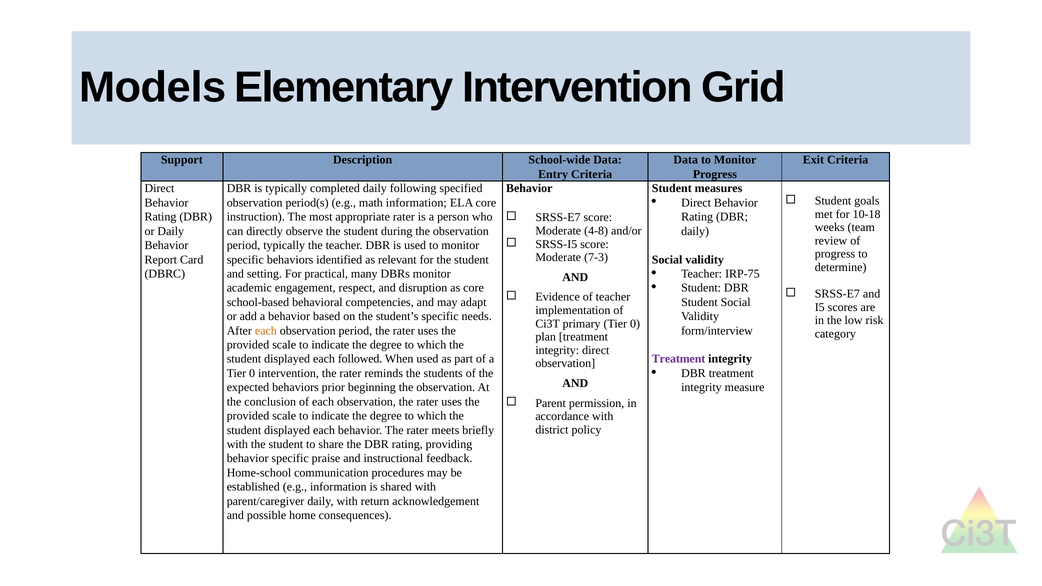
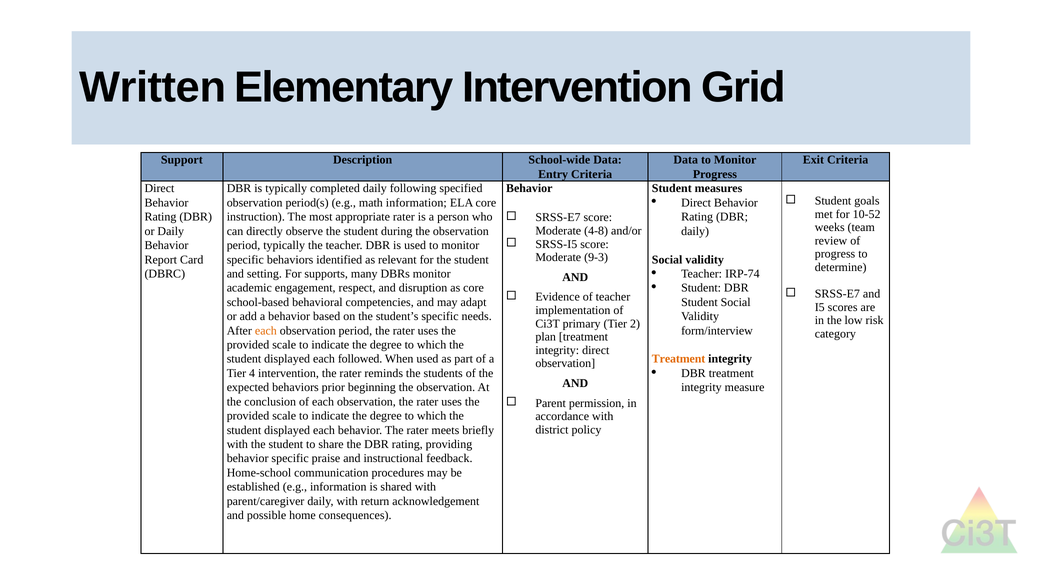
Models: Models -> Written (153, 88)
10-18: 10-18 -> 10-52 (867, 214)
7-3: 7-3 -> 9-3 (596, 257)
practical: practical -> supports (326, 274)
IRP-75: IRP-75 -> IRP-74 (742, 274)
primary Tier 0: 0 -> 2 (635, 324)
Treatment colour: purple -> orange (679, 359)
0: 0 -> 4 (252, 373)
